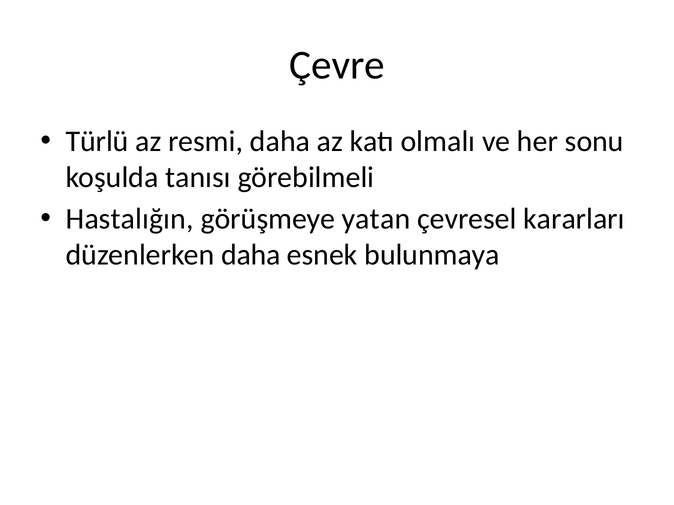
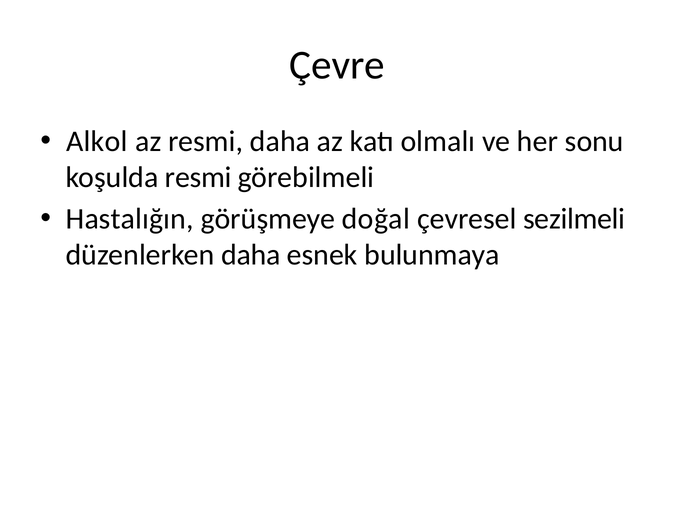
Türlü: Türlü -> Alkol (97, 141)
koşulda tanısı: tanısı -> resmi (198, 177)
yatan: yatan -> doğal (376, 219)
kararları: kararları -> sezilmeli (574, 219)
